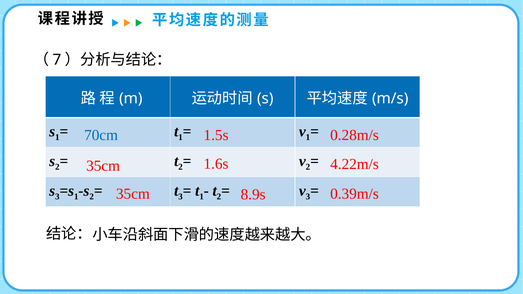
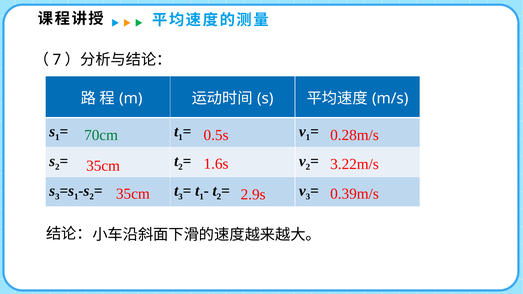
70cm colour: blue -> green (101, 135)
1.5s: 1.5s -> 0.5s (216, 135)
4.22m/s: 4.22m/s -> 3.22m/s (354, 164)
8.9s: 8.9s -> 2.9s (253, 195)
